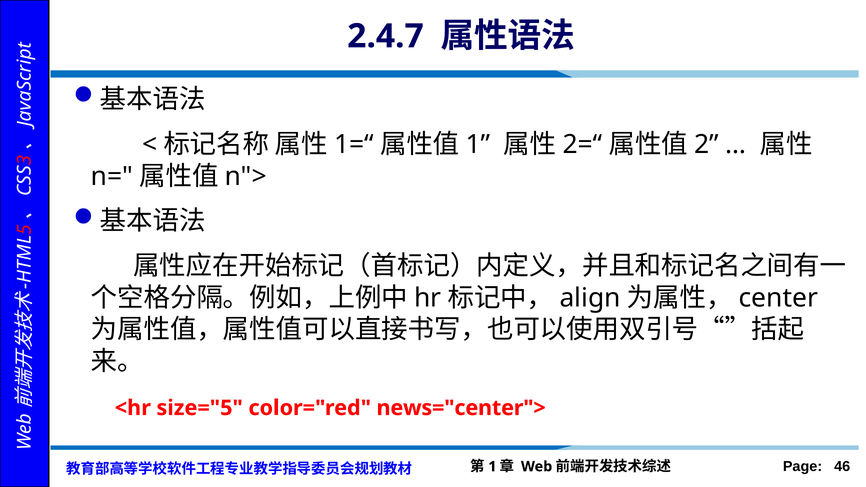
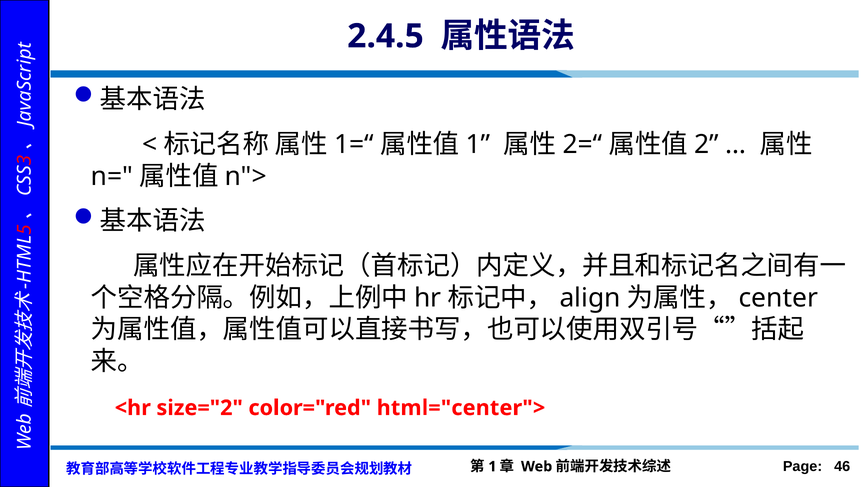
2.4.7: 2.4.7 -> 2.4.5 (386, 36)
size="5: size="5 -> size="2 (200, 408)
news="center">: news="center"> -> html="center"> (461, 408)
